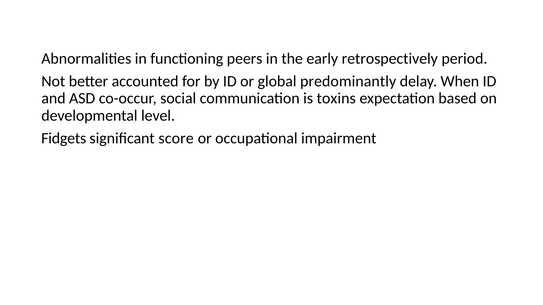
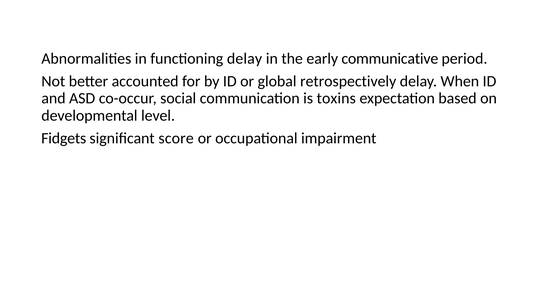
functioning peers: peers -> delay (245, 59)
retrospectively: retrospectively -> communicative (390, 59)
predominantly: predominantly -> retrospectively (348, 81)
